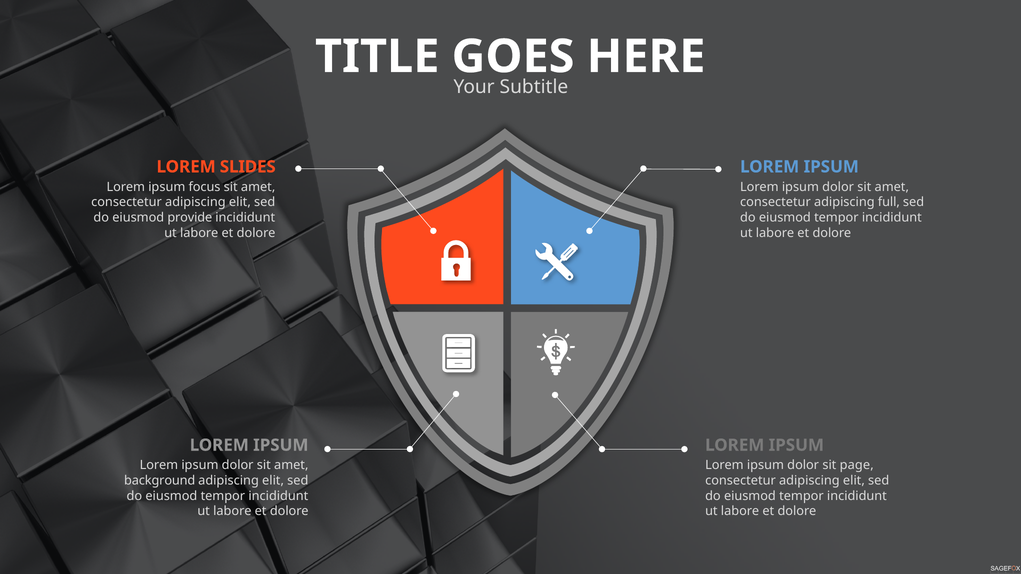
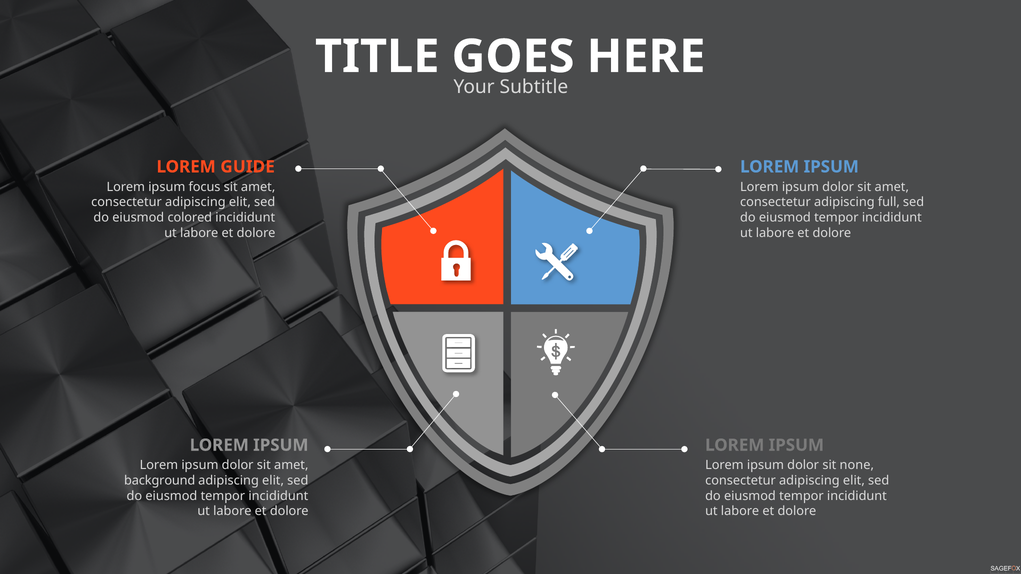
SLIDES: SLIDES -> GUIDE (248, 167)
provide: provide -> colored (190, 218)
page: page -> none (857, 466)
